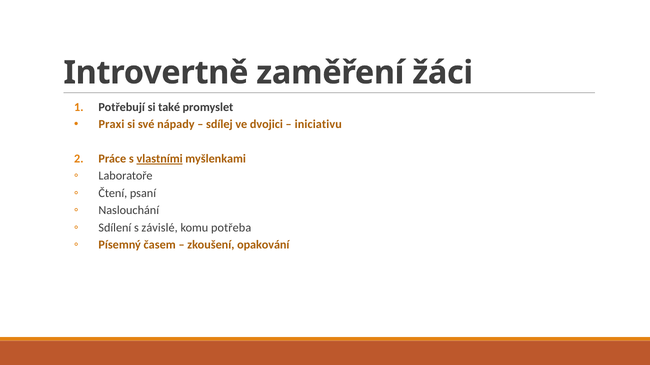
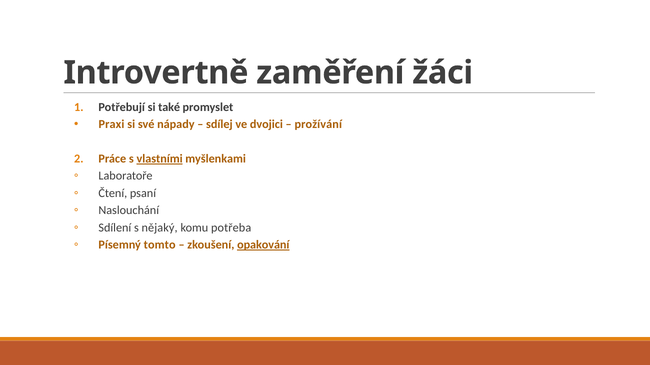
iniciativu: iniciativu -> prožívání (318, 125)
závislé: závislé -> nějaký (160, 228)
časem: časem -> tomto (160, 245)
opakování underline: none -> present (263, 245)
